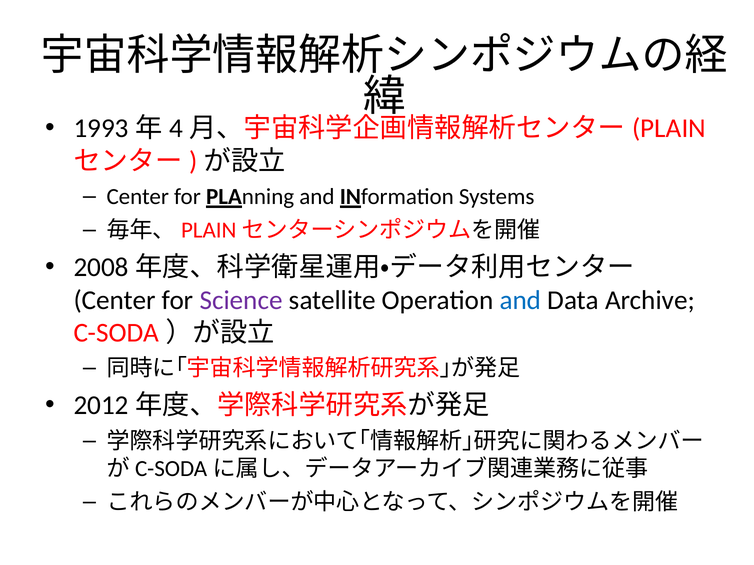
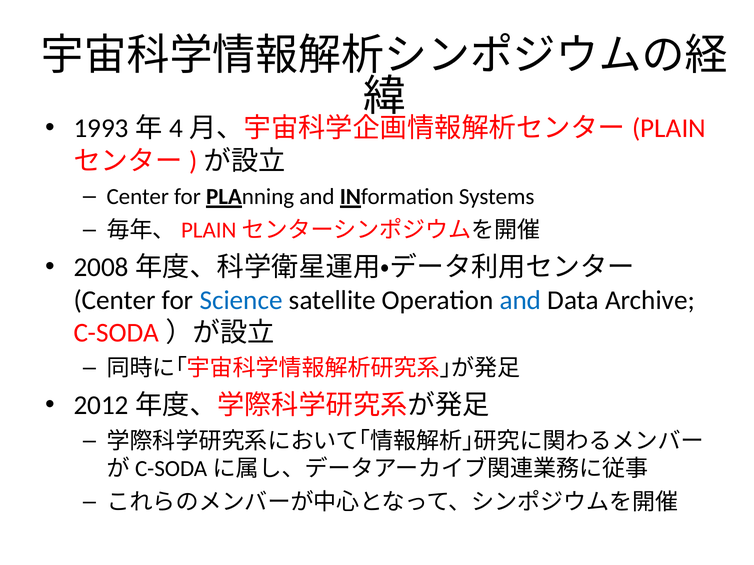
Science colour: purple -> blue (241, 300)
